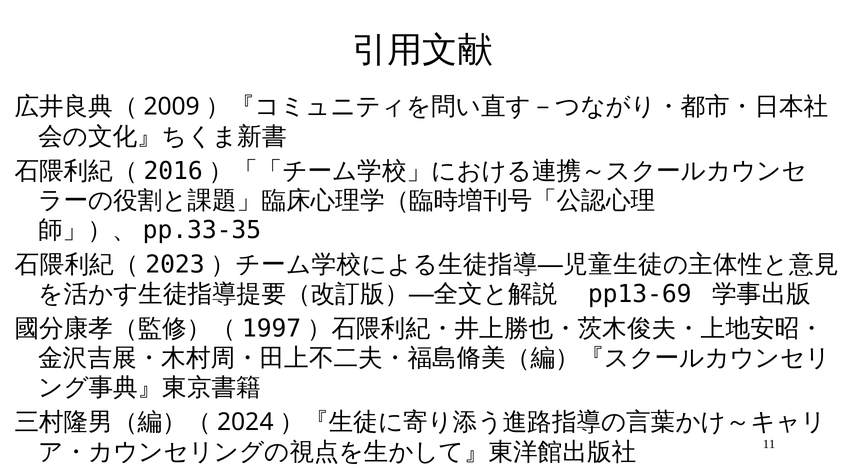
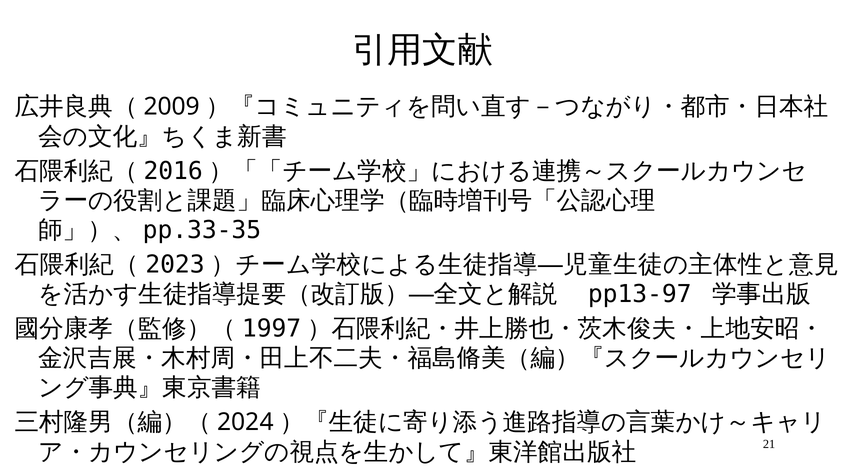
pp13-69: pp13-69 -> pp13-97 (640, 294)
11: 11 -> 21 (769, 444)
